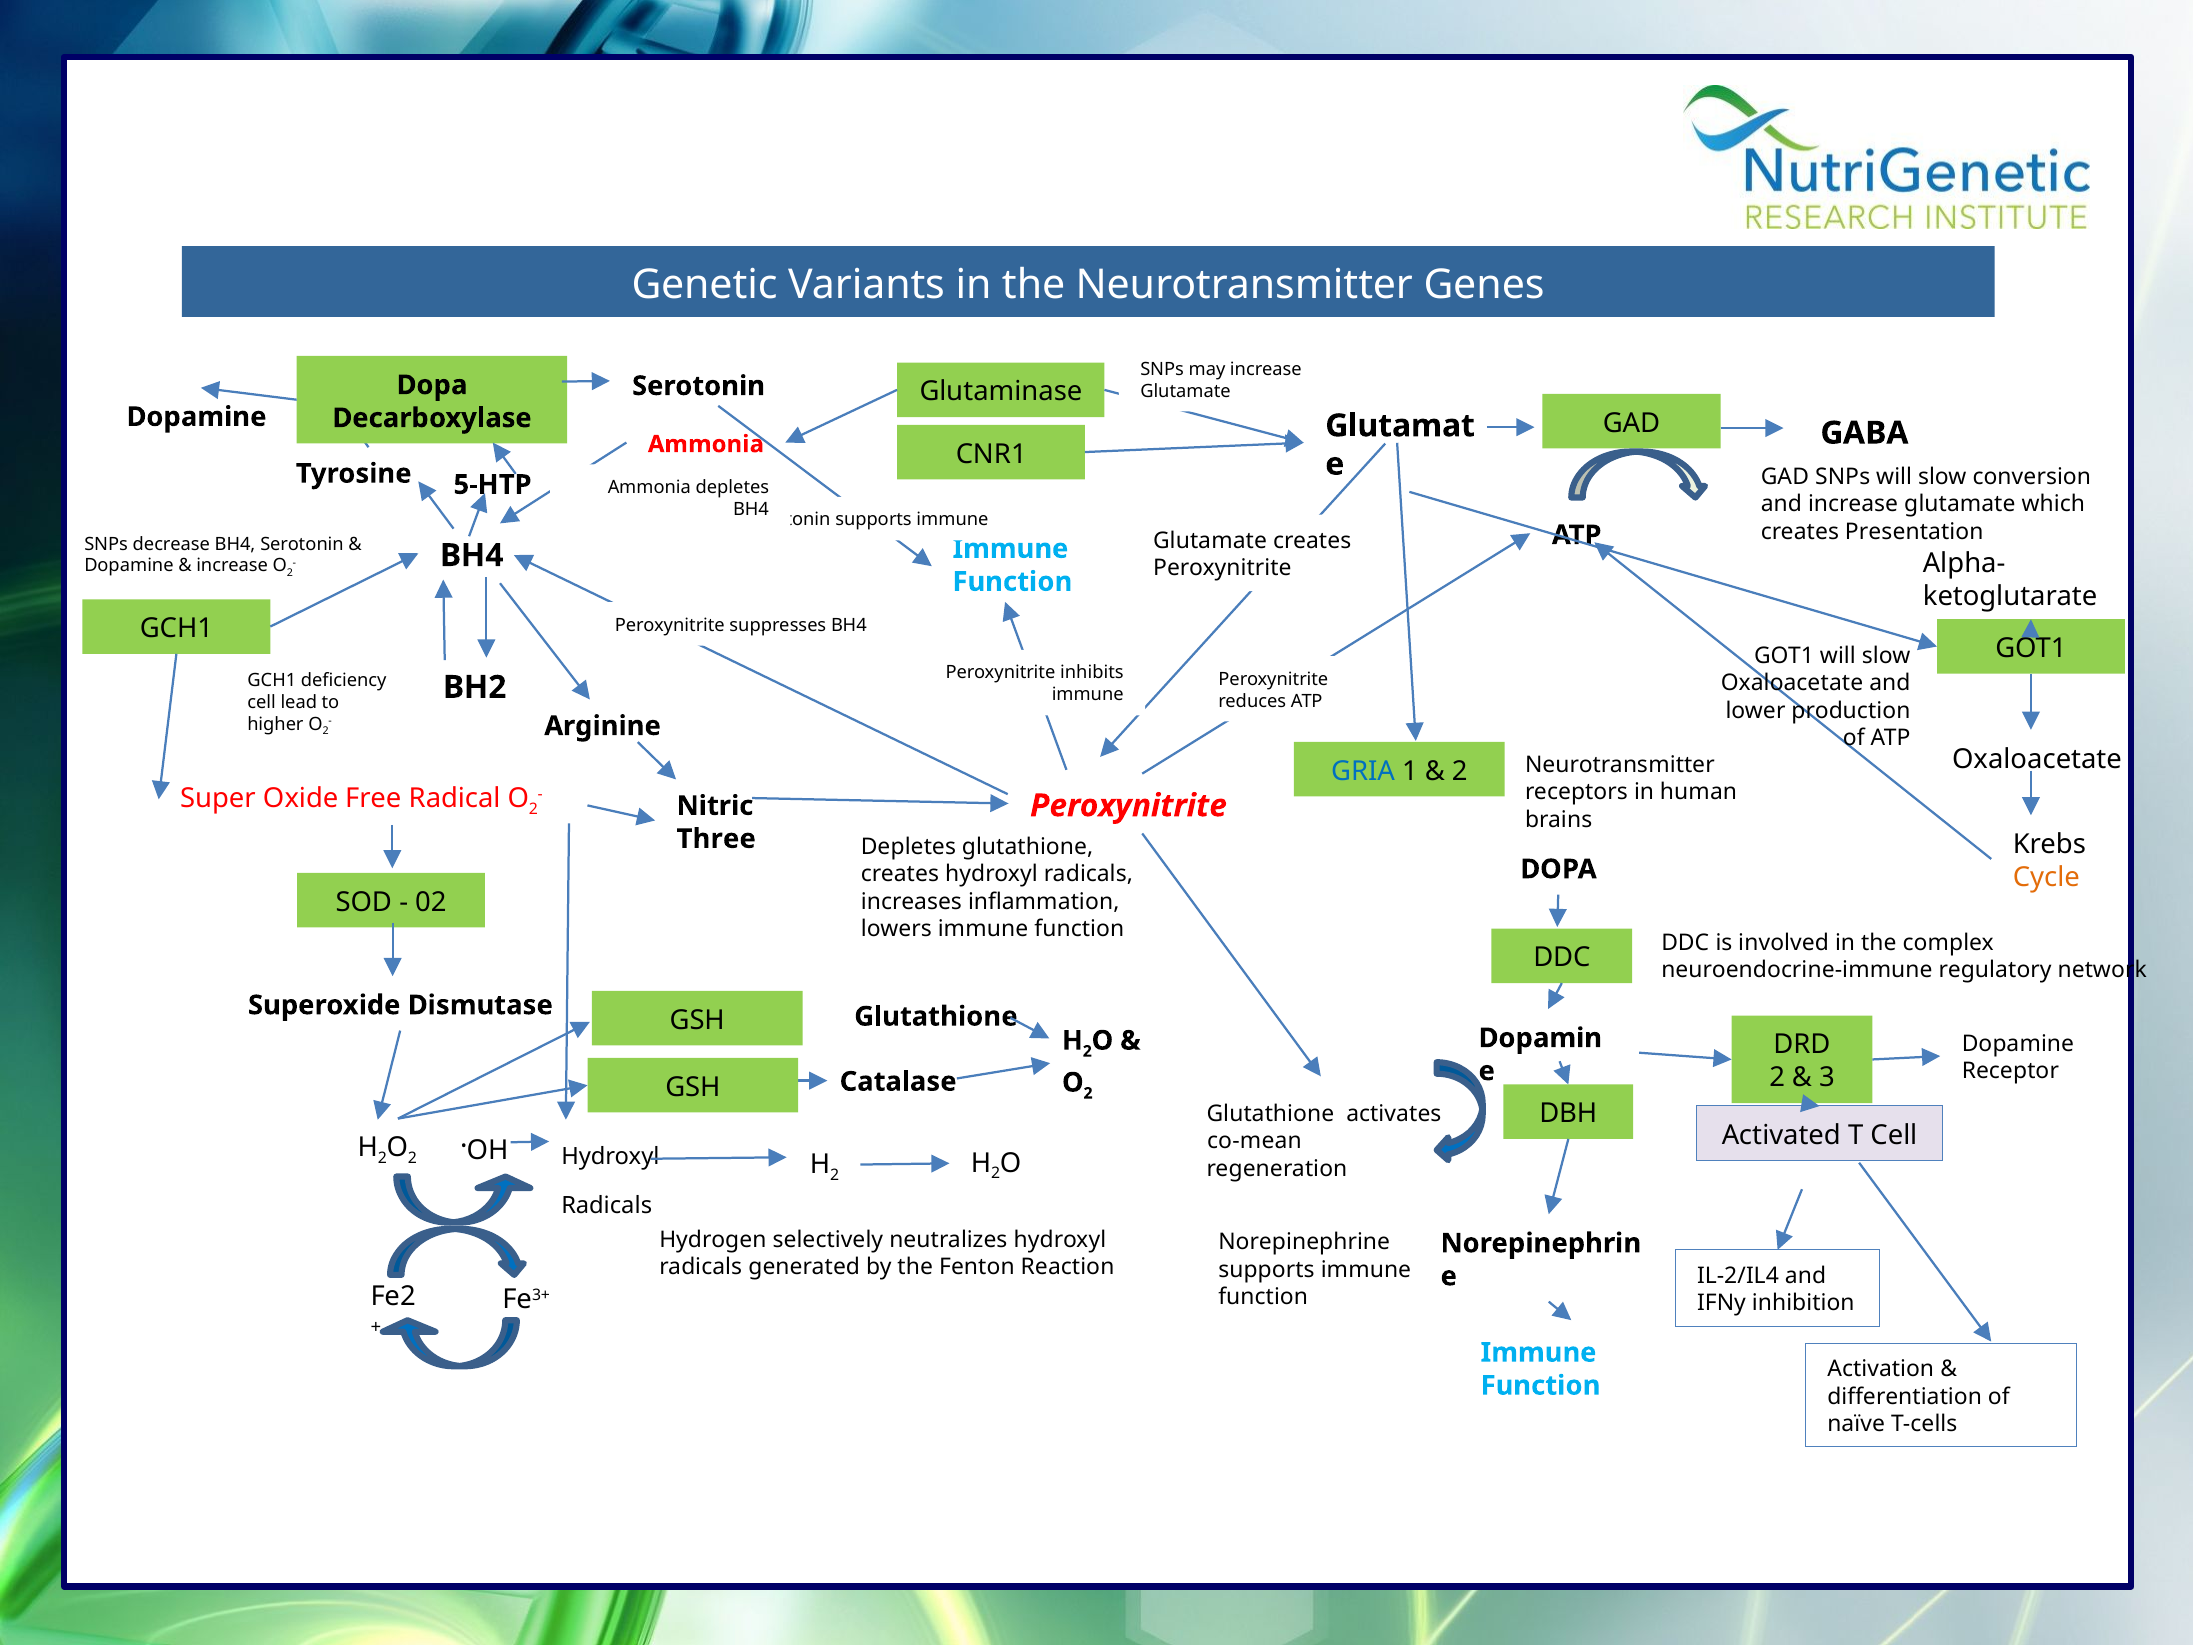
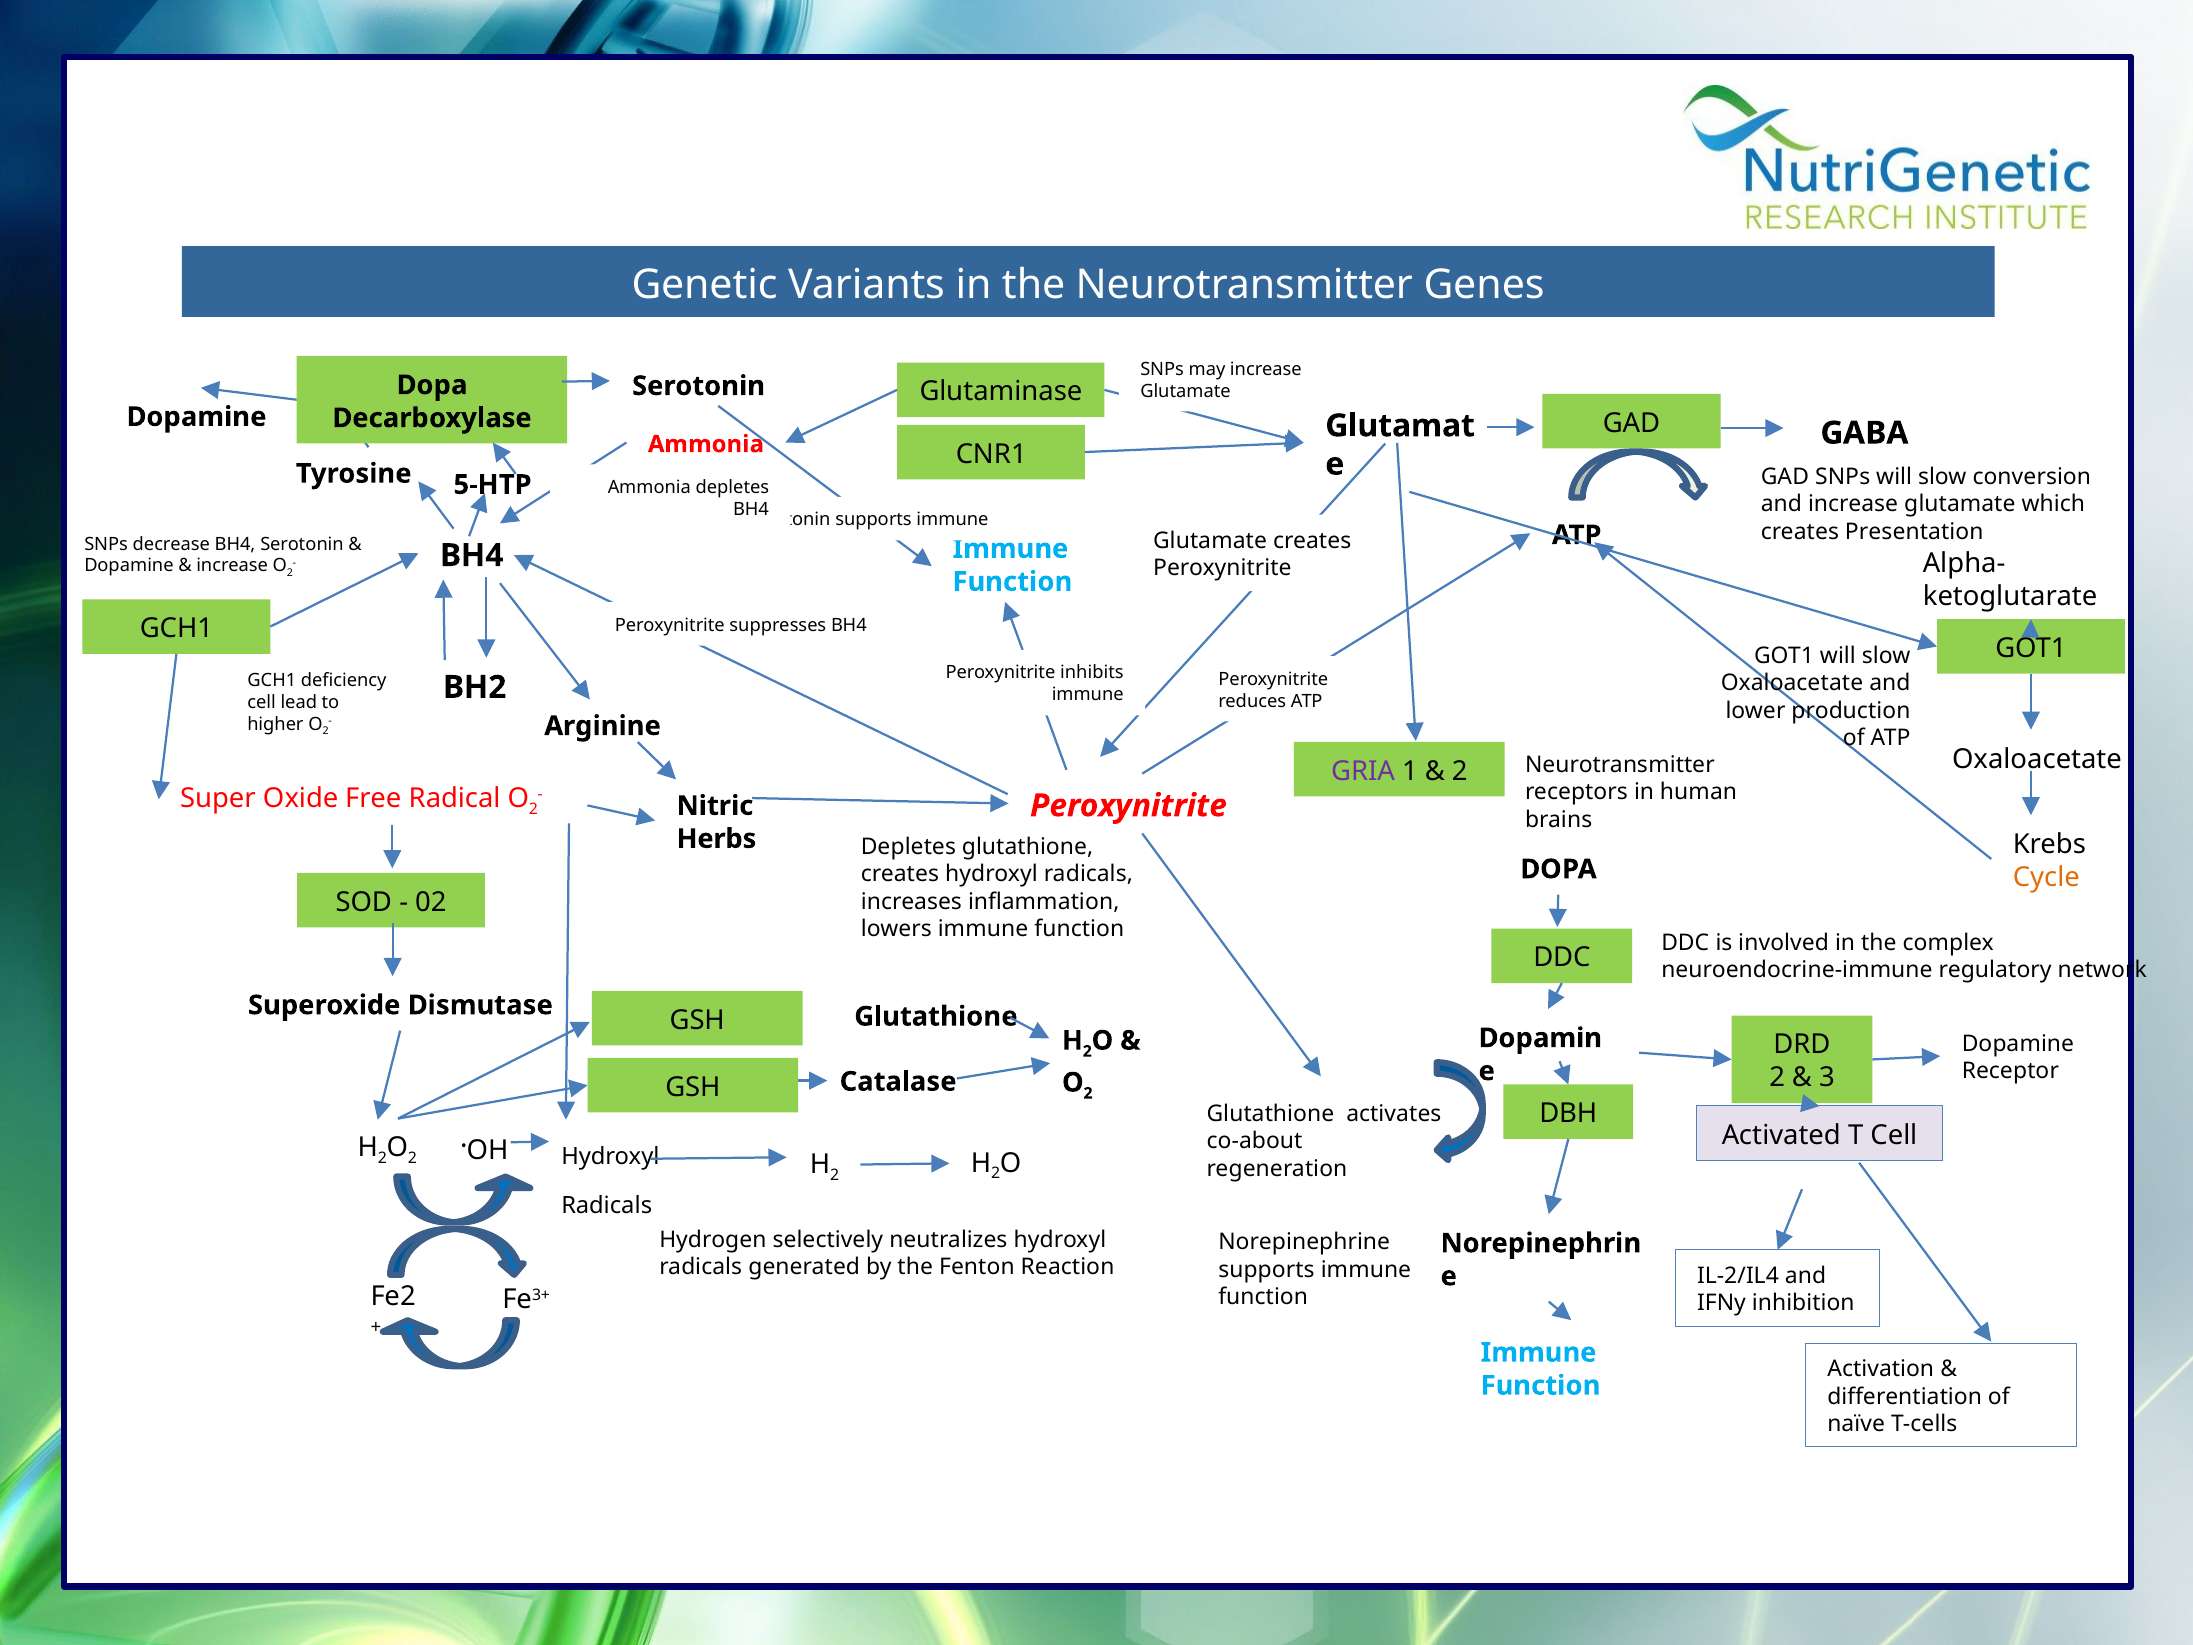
GRIA colour: blue -> purple (1363, 771)
Three: Three -> Herbs (716, 839)
co-mean: co-mean -> co-about (1255, 1141)
